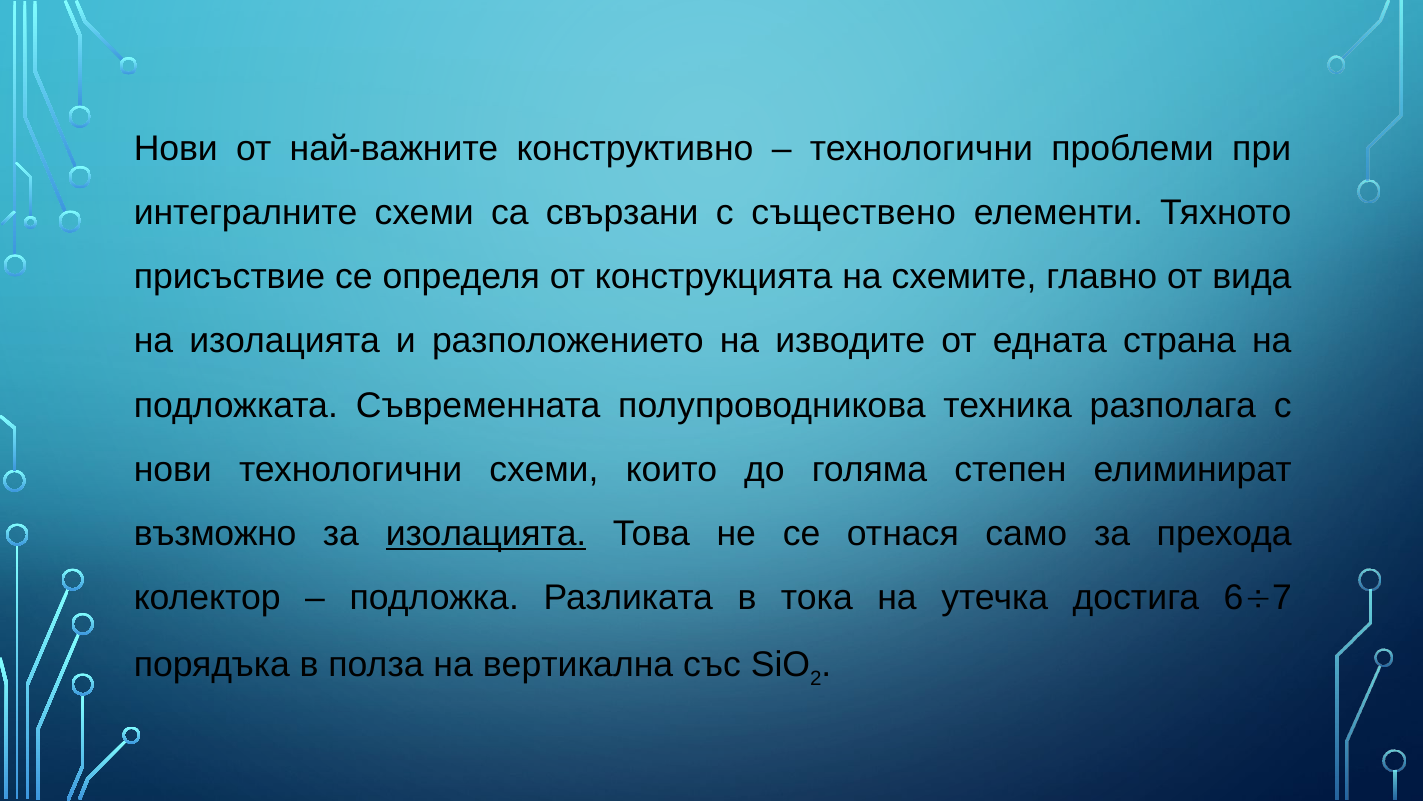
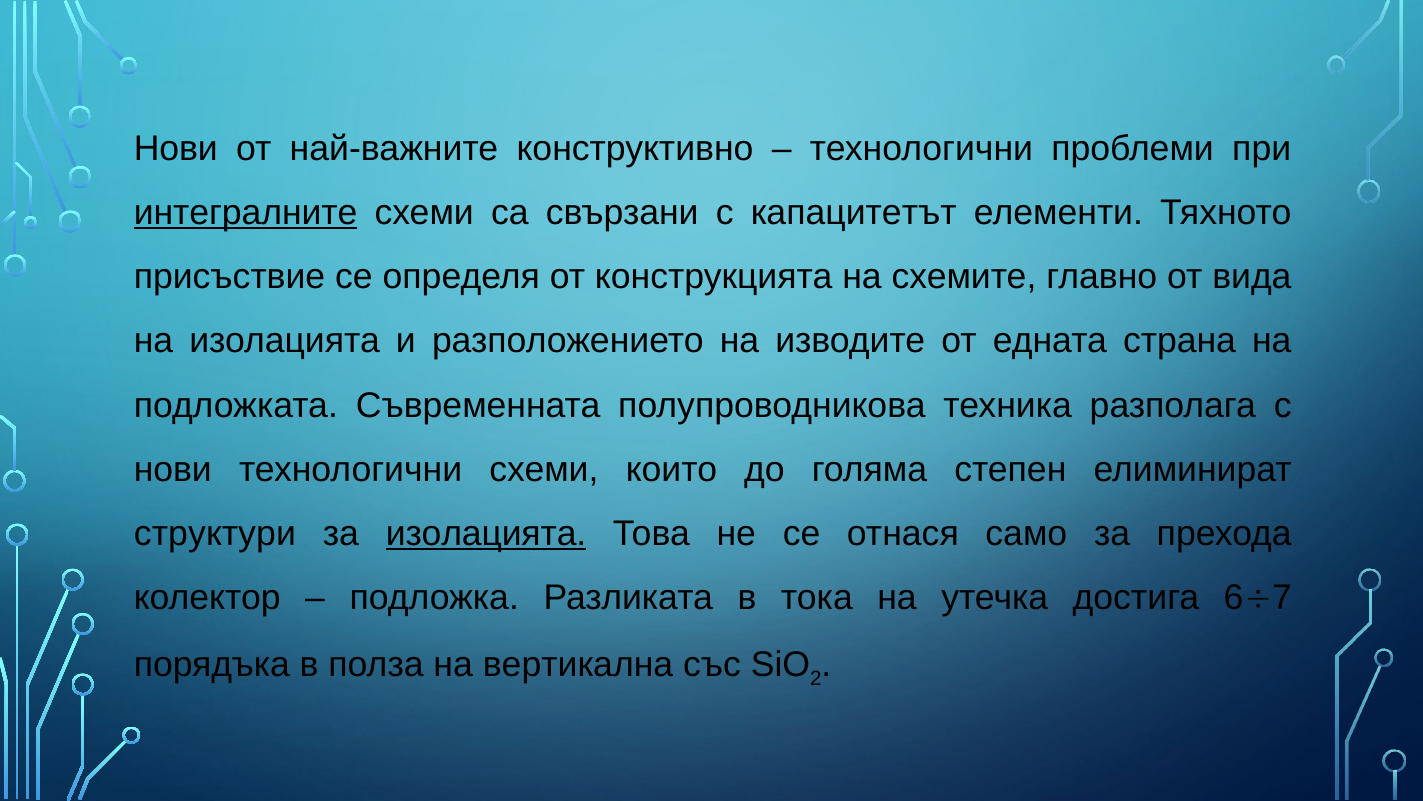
интегралните underline: none -> present (246, 213)
съществено: съществено -> капацитетът (854, 213)
възможно: възможно -> структури (215, 533)
